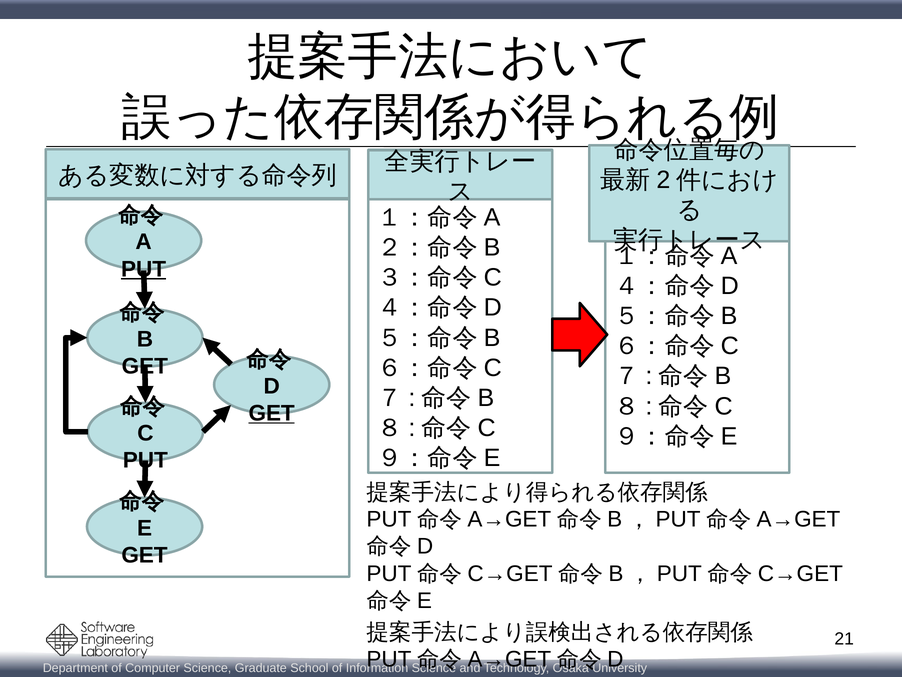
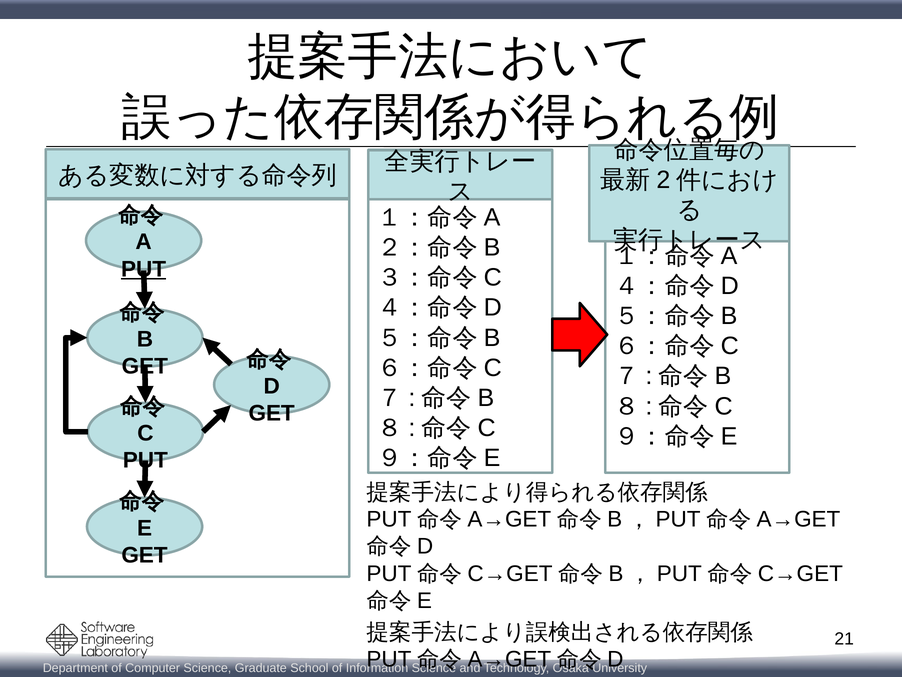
GET underline: present -> none (272, 413)
